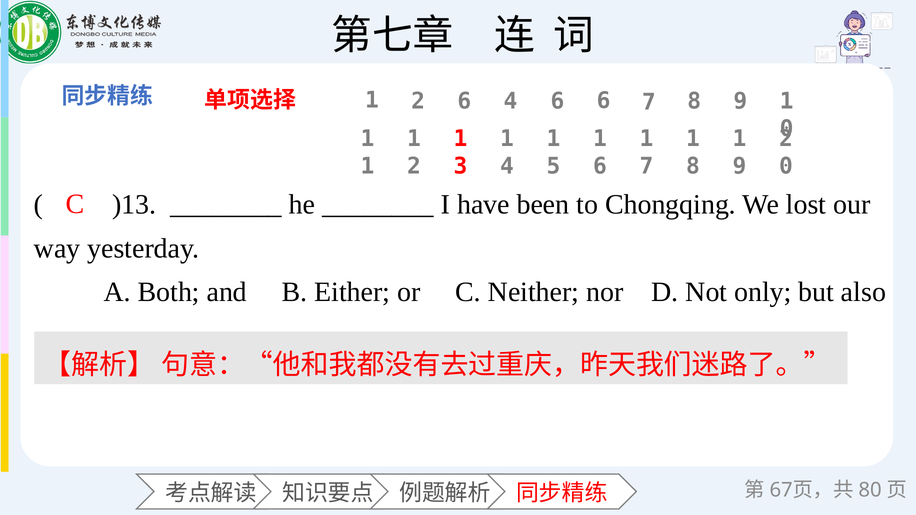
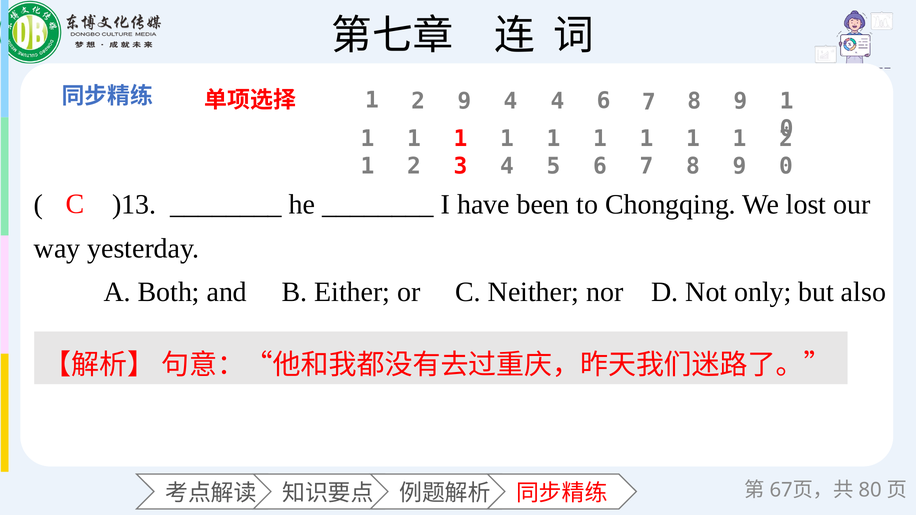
2 6: 6 -> 9 (464, 101)
4 6: 6 -> 4 (558, 101)
